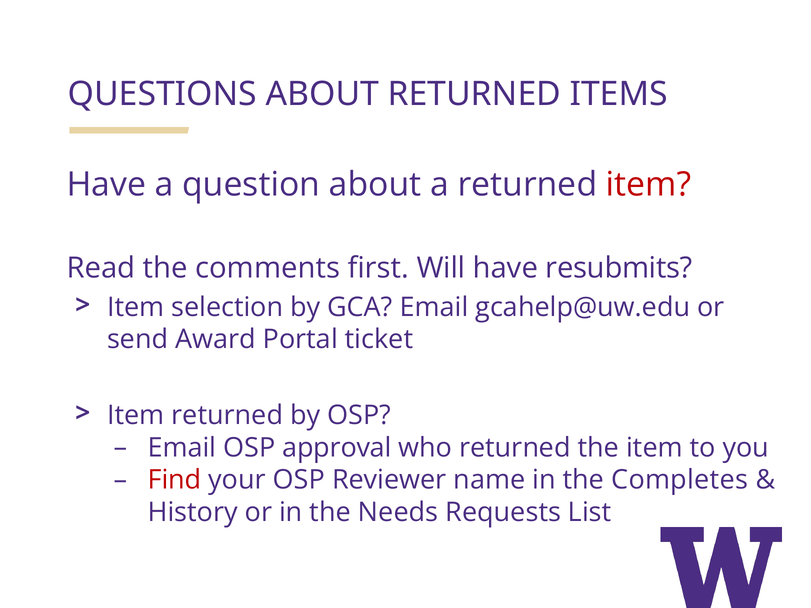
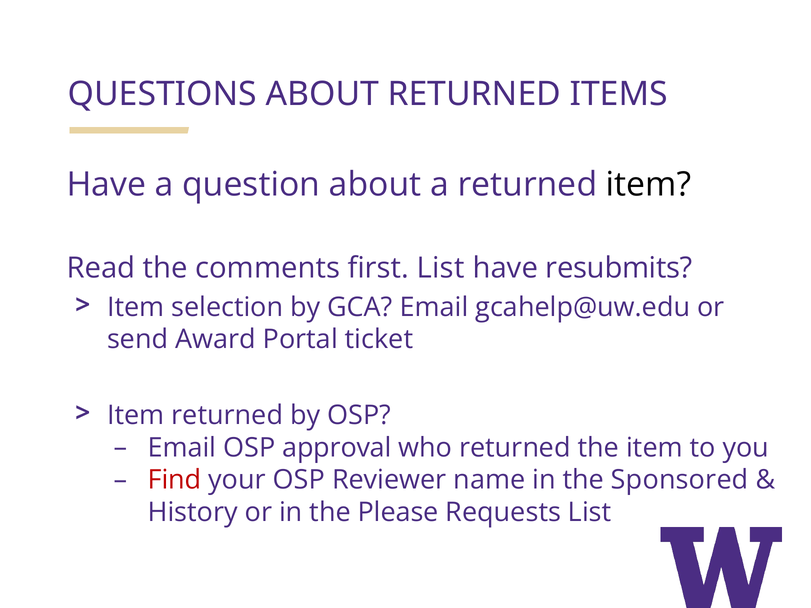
item colour: red -> black (649, 185)
first Will: Will -> List (441, 268)
Completes: Completes -> Sponsored (680, 480)
Needs: Needs -> Please (398, 513)
